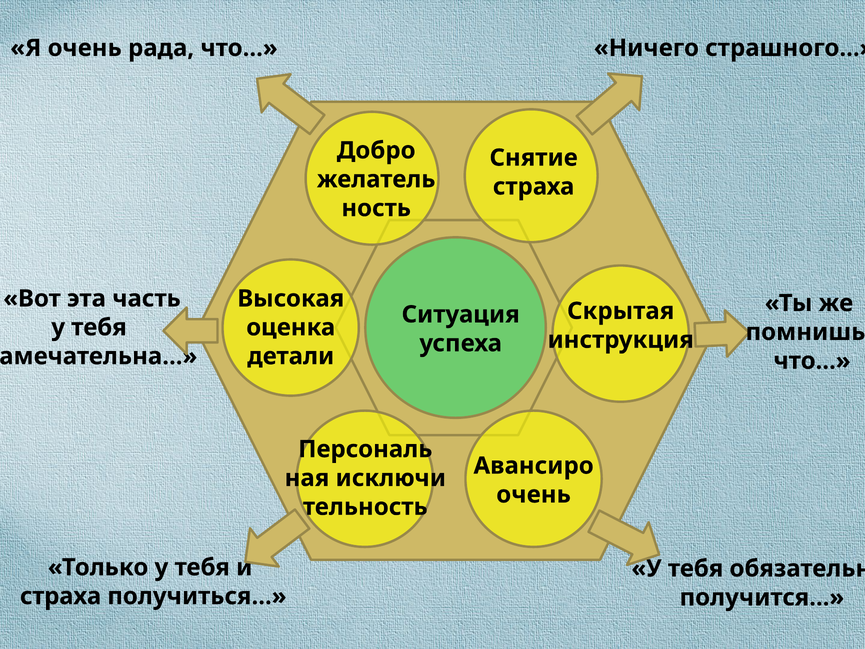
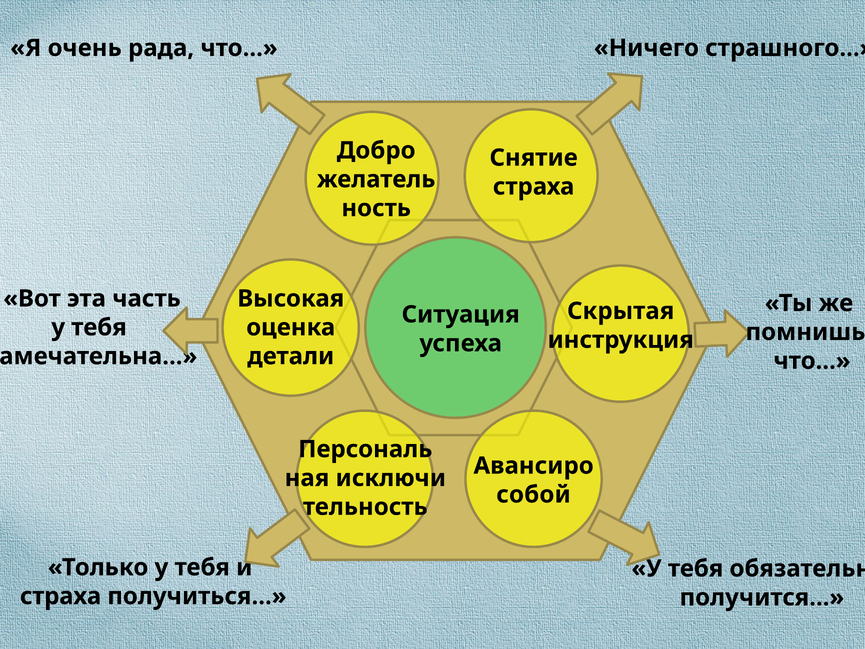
очень: очень -> собой (534, 494)
